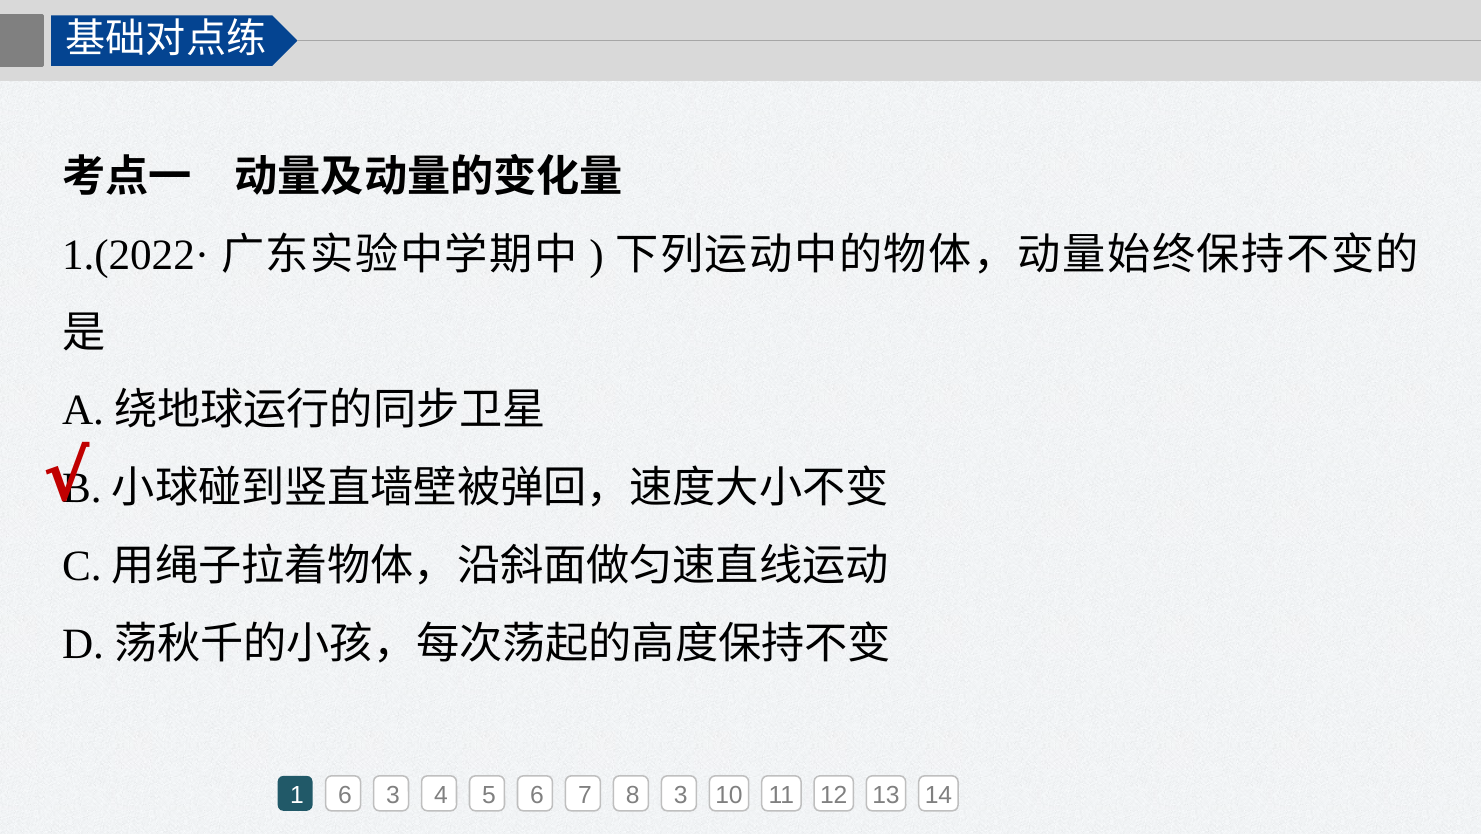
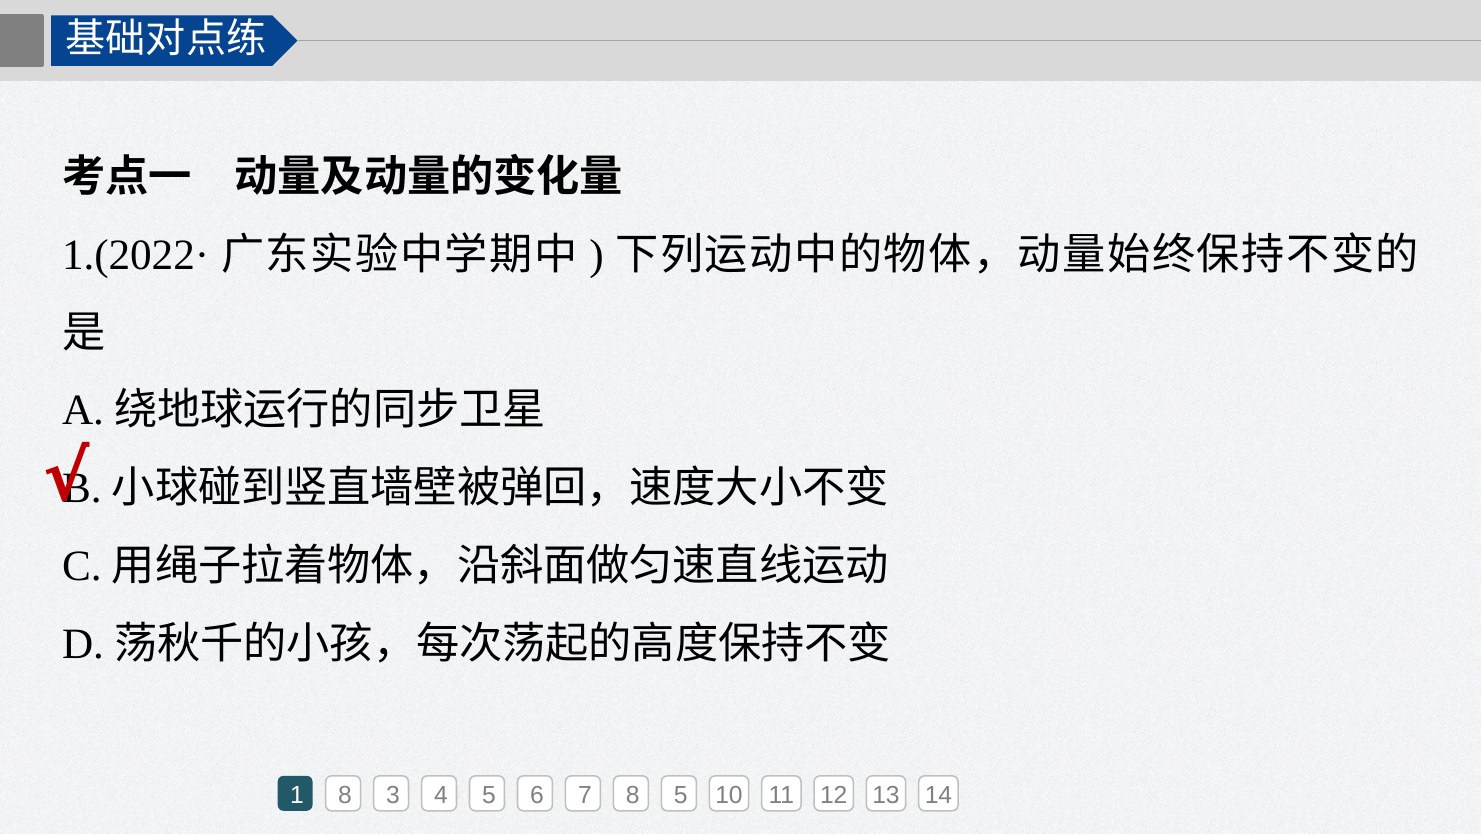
1 6: 6 -> 8 (345, 794)
8 3: 3 -> 5 (681, 794)
